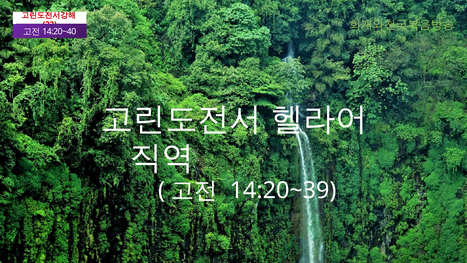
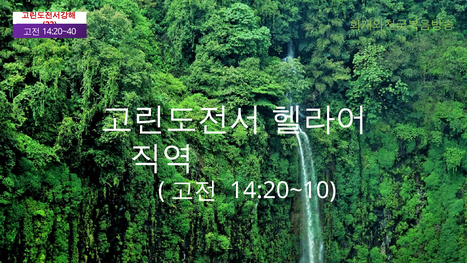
14:20~39: 14:20~39 -> 14:20~10 (283, 190)
